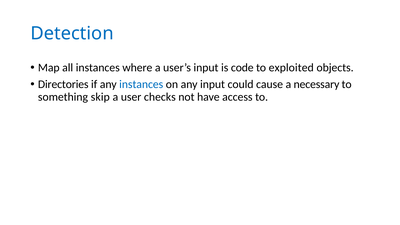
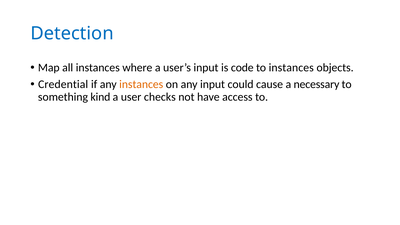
to exploited: exploited -> instances (291, 68)
Directories: Directories -> Credential (63, 84)
instances colour: blue -> orange (141, 84)
skip: skip -> kind (100, 97)
